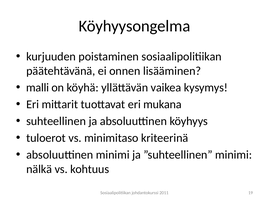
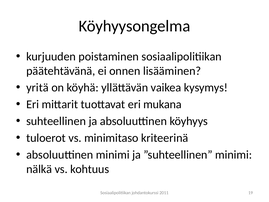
malli: malli -> yritä (37, 88)
